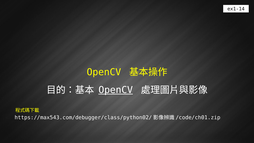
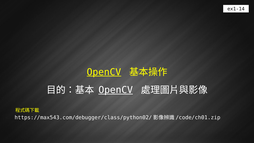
OpenCV underline: none -> present (104, 72)
